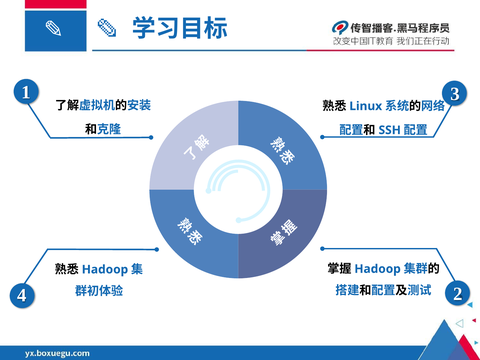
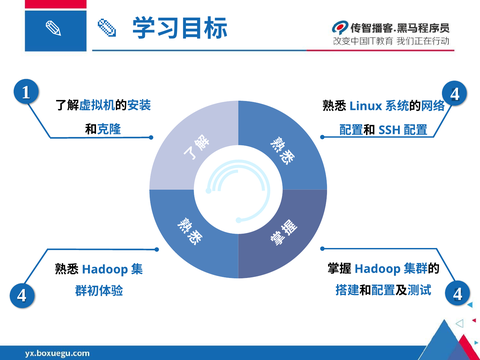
1 3: 3 -> 4 (455, 94)
2: 2 -> 4 (458, 294)
